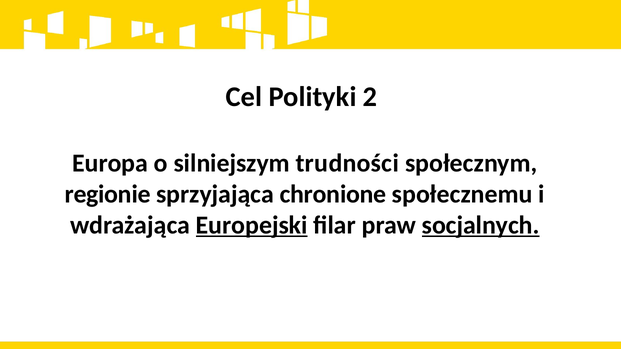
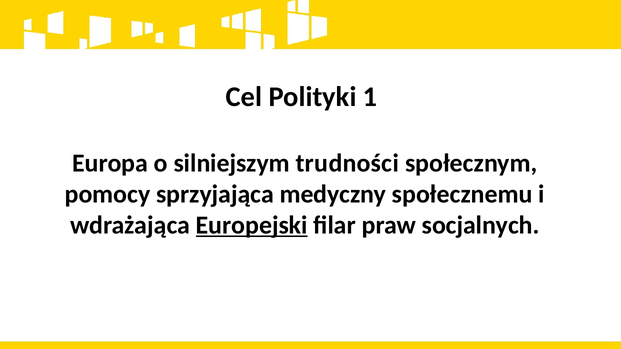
2: 2 -> 1 (370, 97)
regionie: regionie -> pomocy (108, 194)
chronione: chronione -> medyczny (333, 194)
socjalnych underline: present -> none (481, 225)
